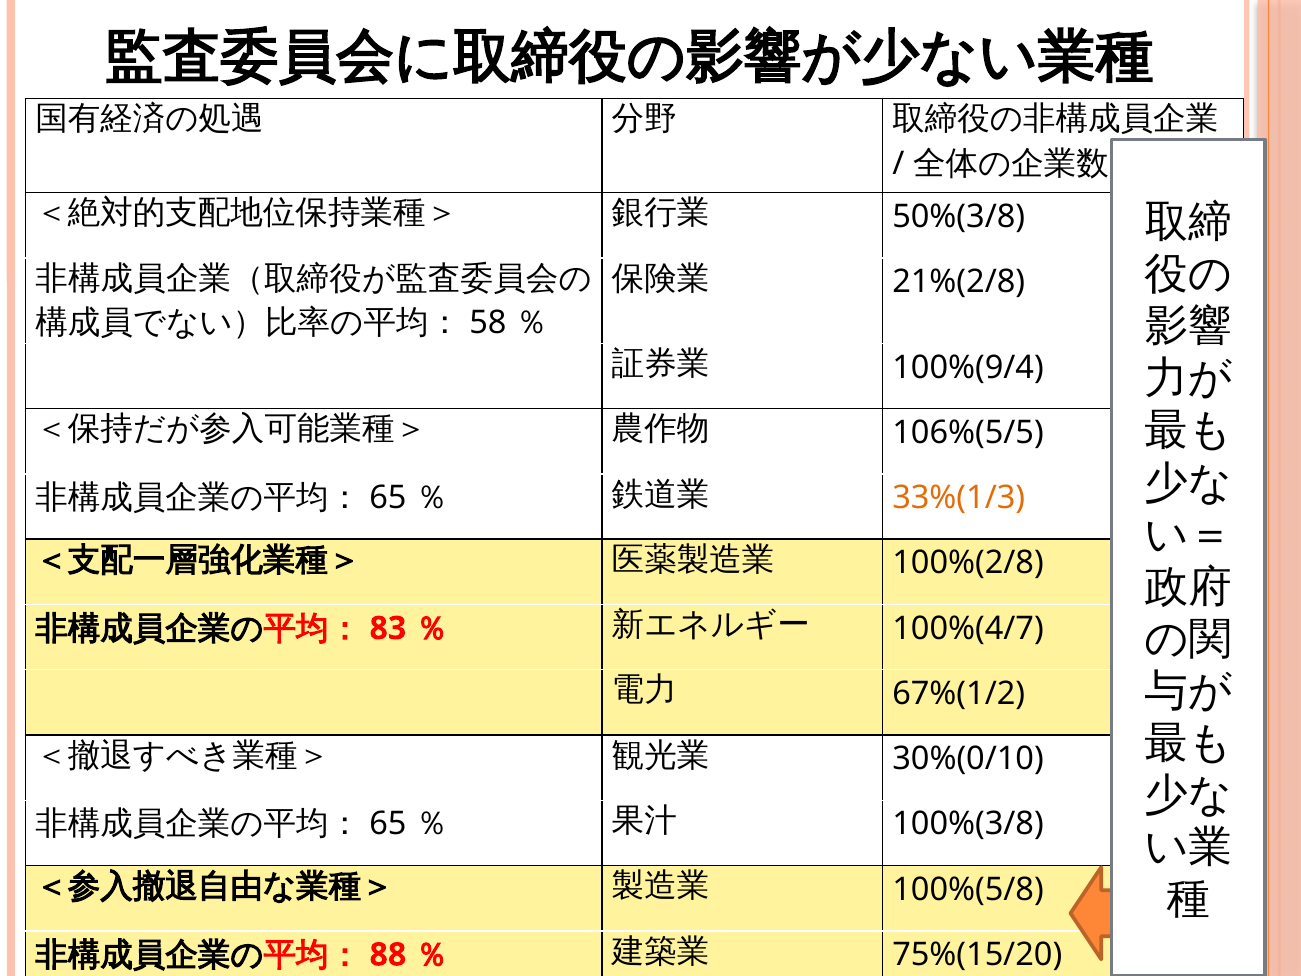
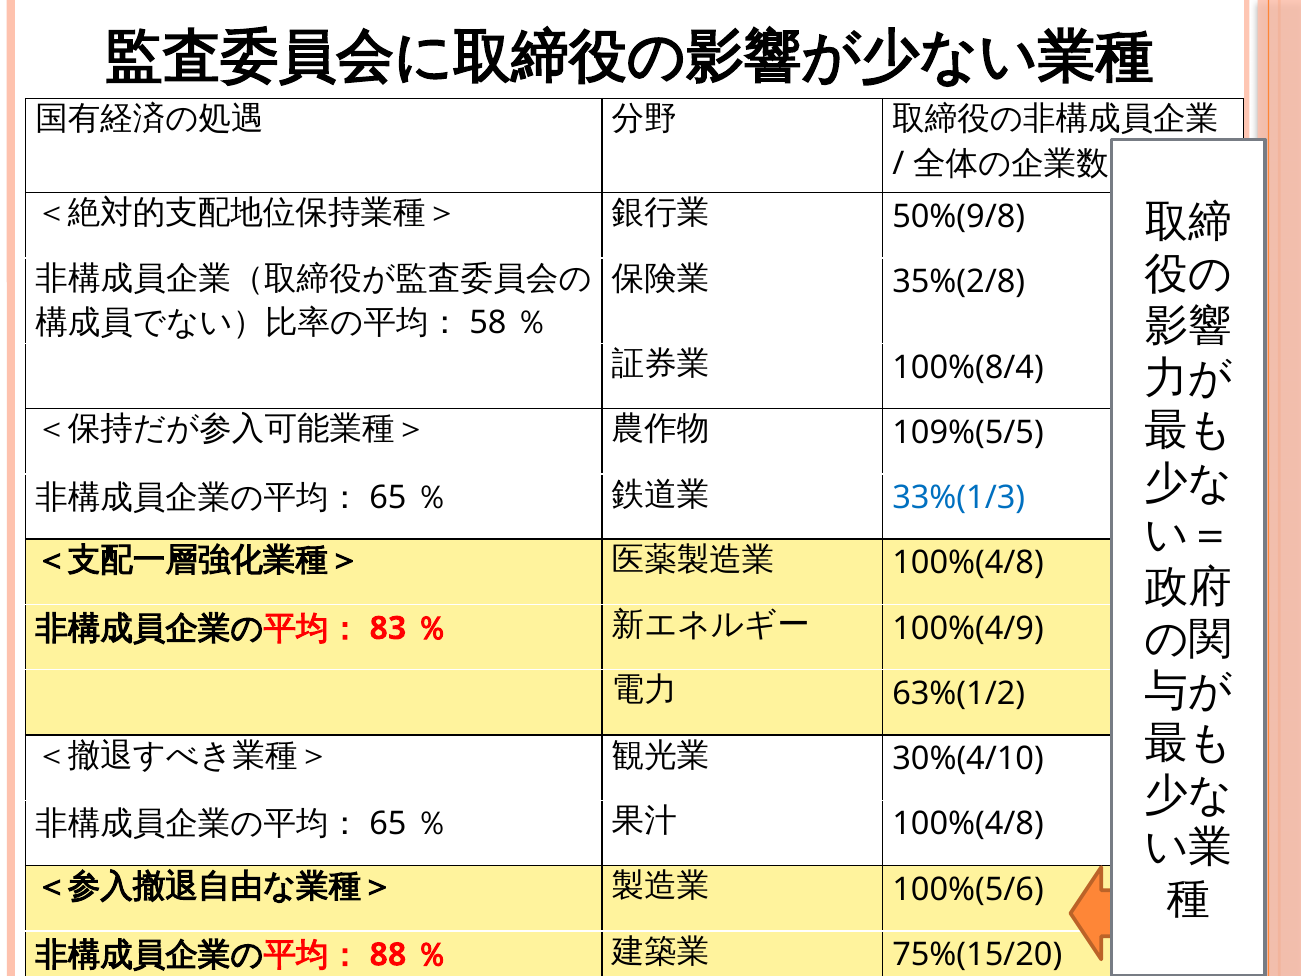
50%(3/8: 50%(3/8 -> 50%(9/8 (959, 216)
21%(2/8: 21%(2/8 -> 35%(2/8 (959, 282)
100%(9/4: 100%(9/4 -> 100%(8/4 (968, 367)
106%(5/5: 106%(5/5 -> 109%(5/5 (968, 432)
33%(1/3 colour: orange -> blue (959, 498)
100%(2/8: 100%(2/8 -> 100%(4/8 (968, 563)
100%(4/7: 100%(4/7 -> 100%(4/9 (968, 628)
67%(1/2: 67%(1/2 -> 63%(1/2 (959, 693)
30%(0/10: 30%(0/10 -> 30%(4/10 (968, 759)
100%(3/8: 100%(3/8 -> 100%(4/8 (968, 824)
100%(5/8: 100%(5/8 -> 100%(5/6 (968, 889)
